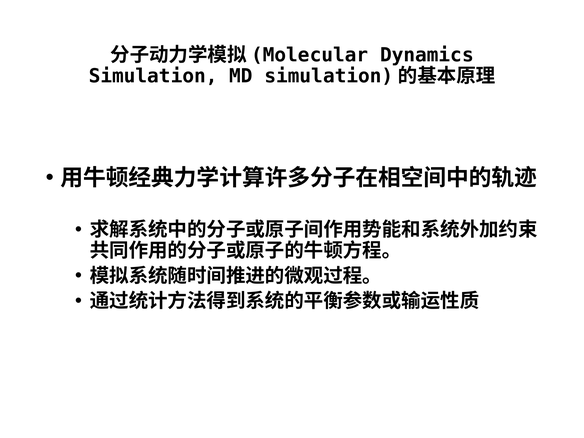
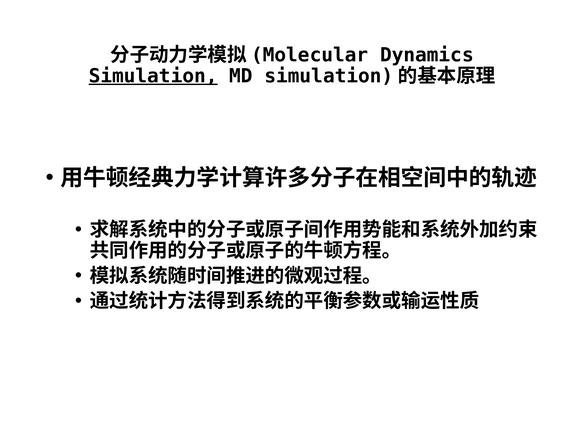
Simulation underline: none -> present (153, 76)
